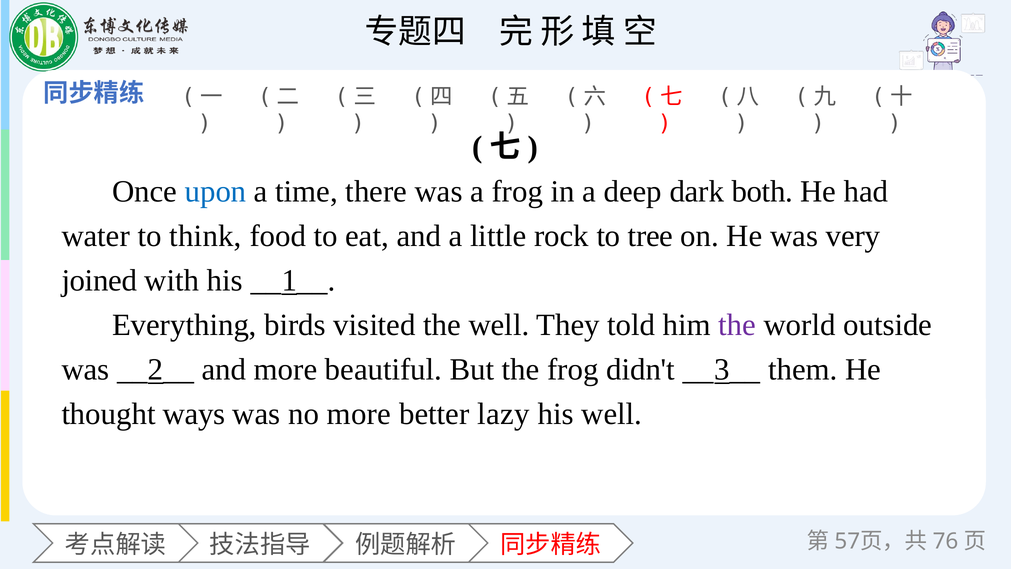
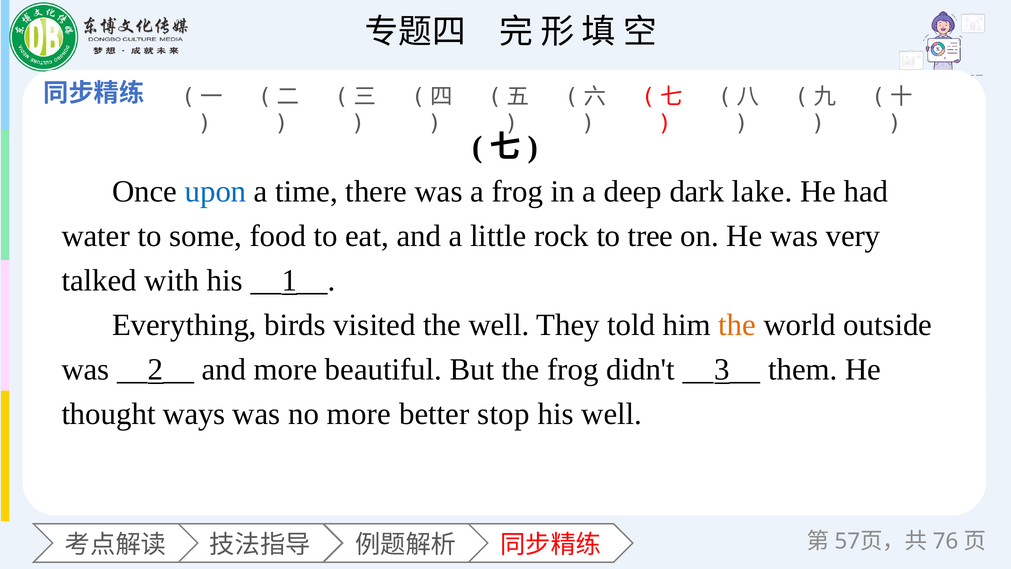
both: both -> lake (762, 191)
think: think -> some (206, 236)
joined: joined -> talked (99, 280)
the colour: purple -> orange (737, 325)
lazy: lazy -> stop (503, 414)
